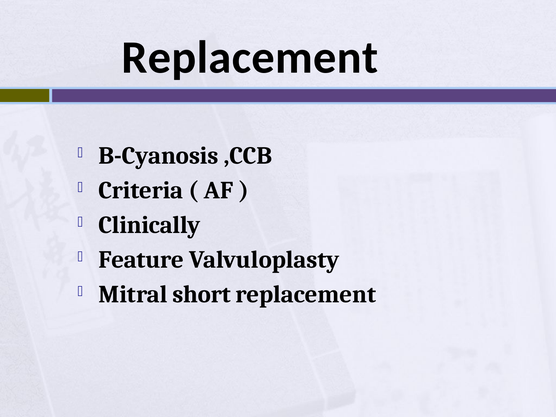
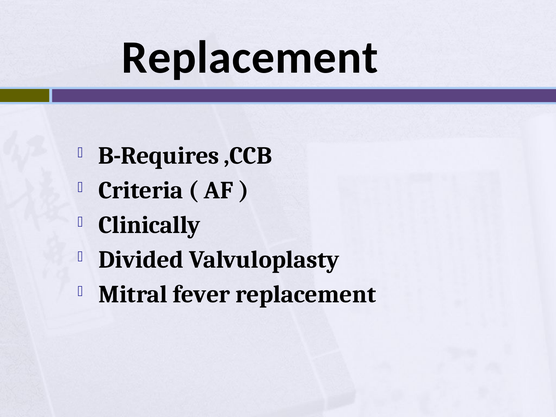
B-Cyanosis: B-Cyanosis -> B-Requires (159, 156)
Feature: Feature -> Divided (141, 260)
short: short -> fever (202, 294)
